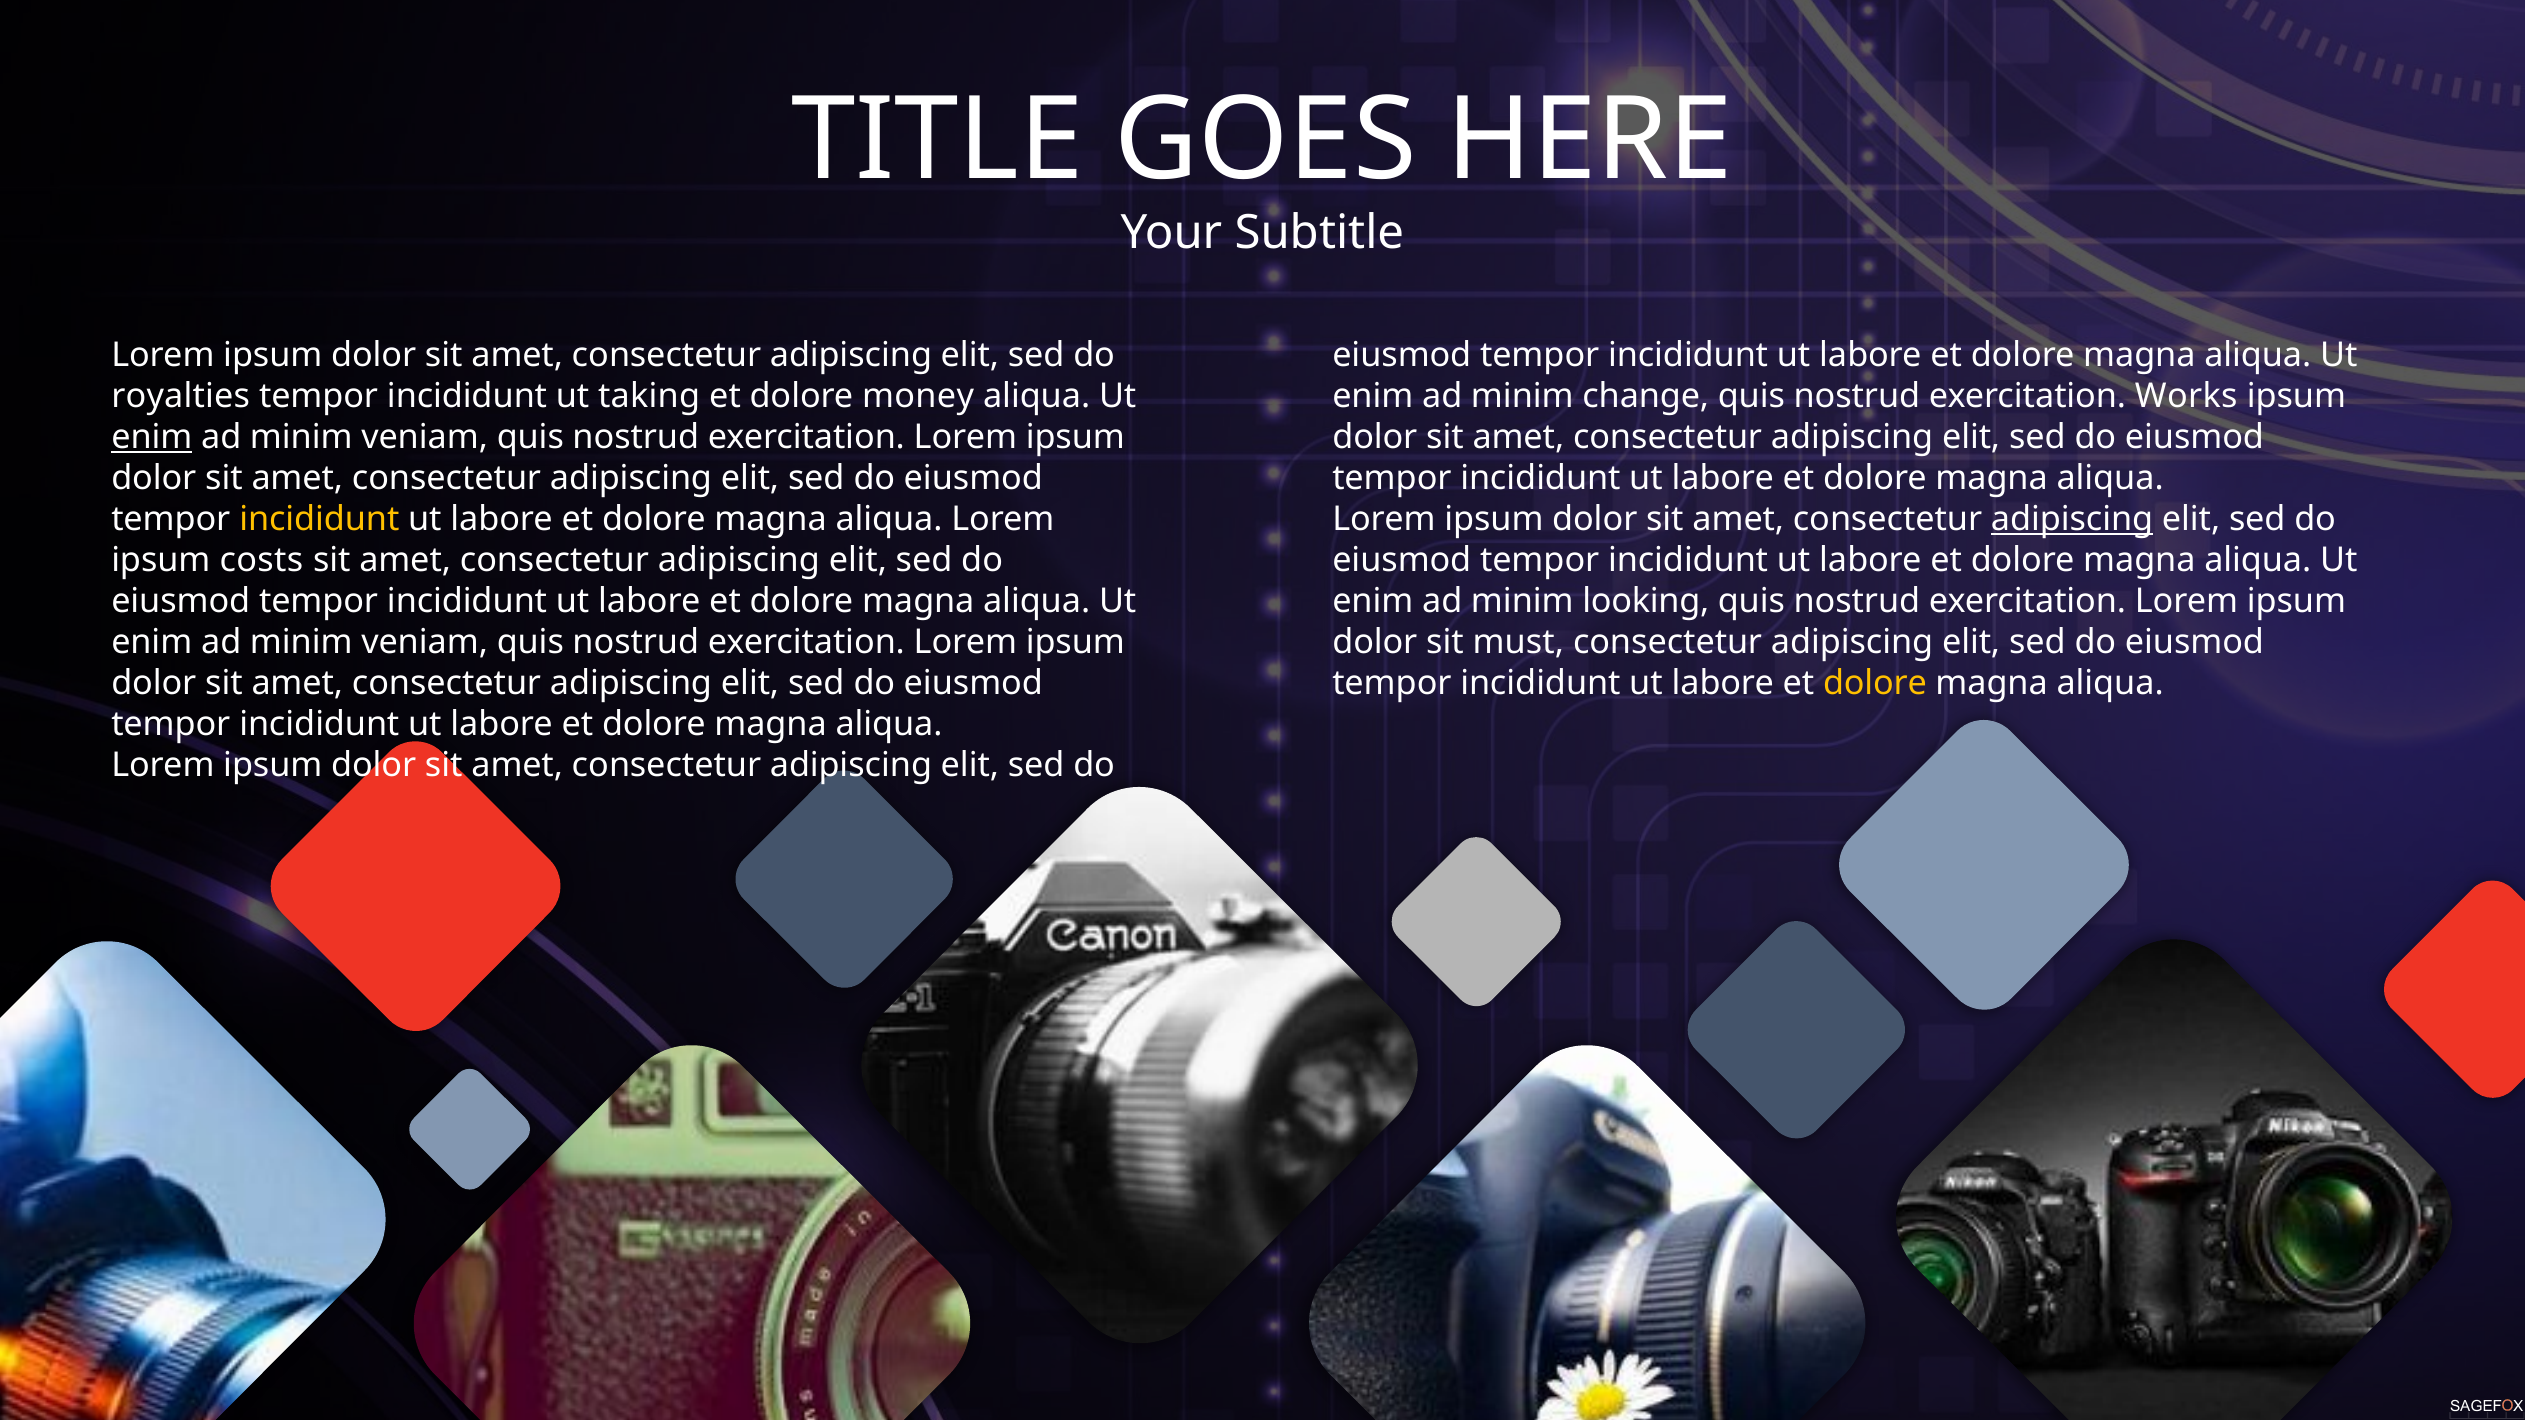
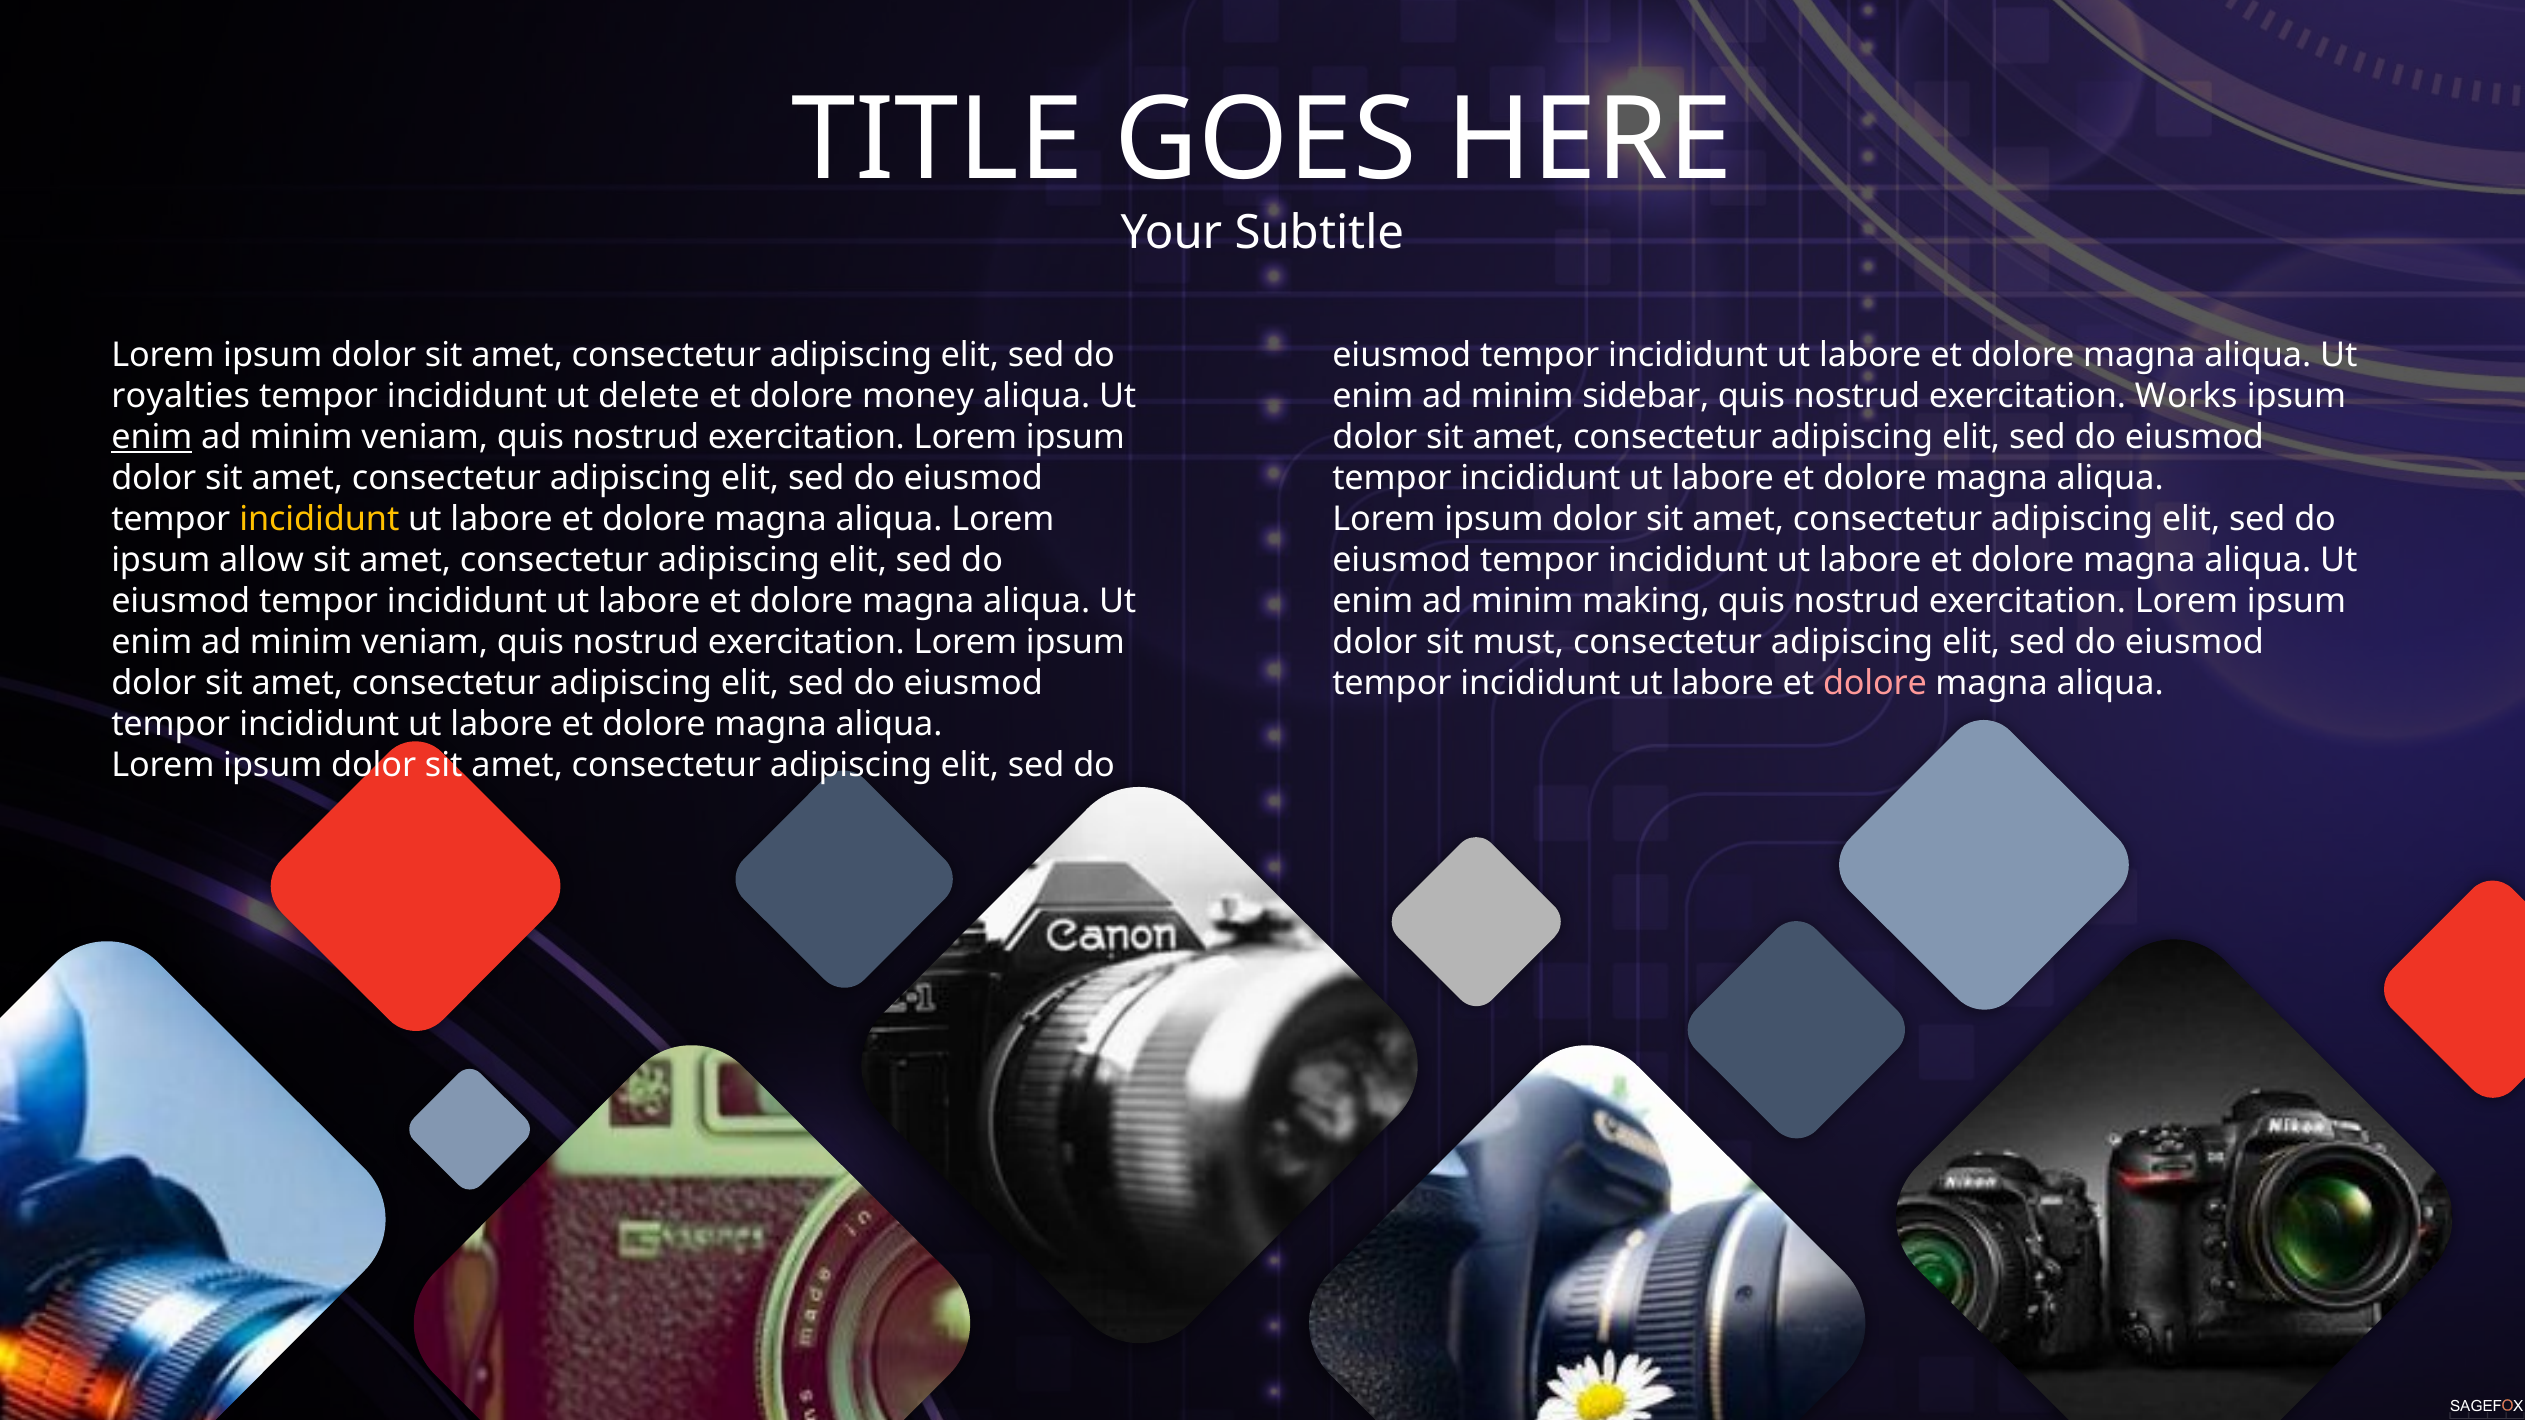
taking: taking -> delete (649, 396)
change: change -> sidebar (1646, 396)
adipiscing underline: present -> none (2072, 519)
costs: costs -> allow (262, 560)
looking: looking -> making (1646, 601)
dolore colour: yellow -> pink (1875, 684)
